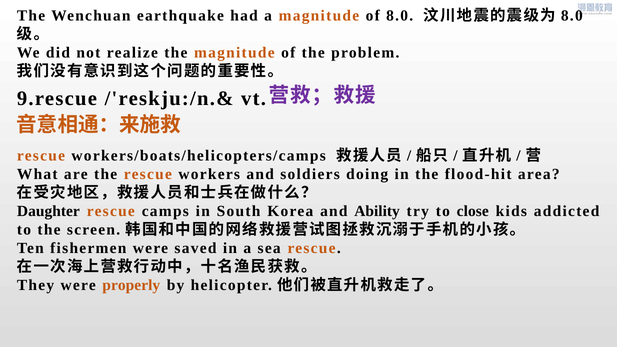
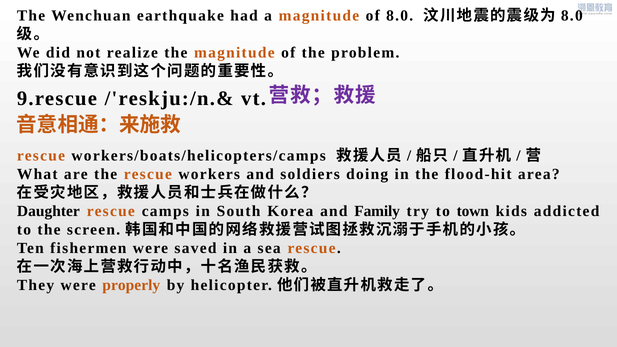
Ability: Ability -> Family (377, 211)
close: close -> town (473, 211)
